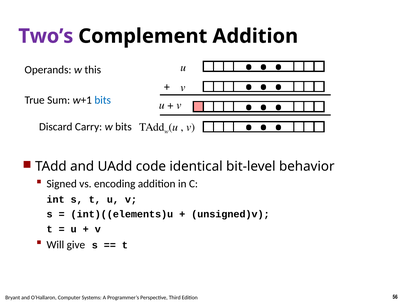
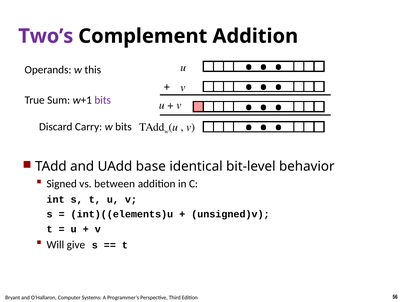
bits colour: blue -> purple (103, 100)
code: code -> base (151, 166)
encoding: encoding -> between (115, 184)
